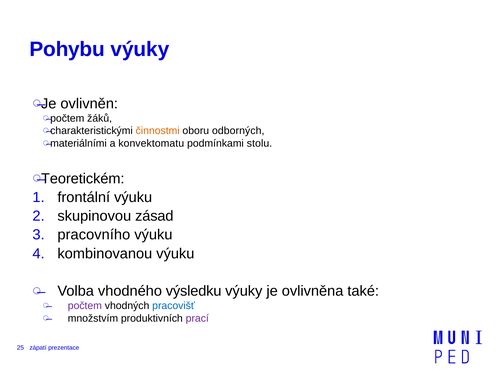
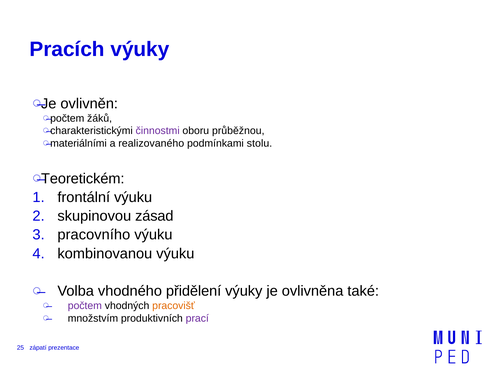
Pohybu: Pohybu -> Pracích (67, 49)
činnostmi colour: orange -> purple (158, 131)
odborných: odborných -> průběžnou (238, 131)
konvektomatu: konvektomatu -> realizovaného (151, 143)
výsledku: výsledku -> přidělení (194, 291)
pracovišť colour: blue -> orange (174, 306)
